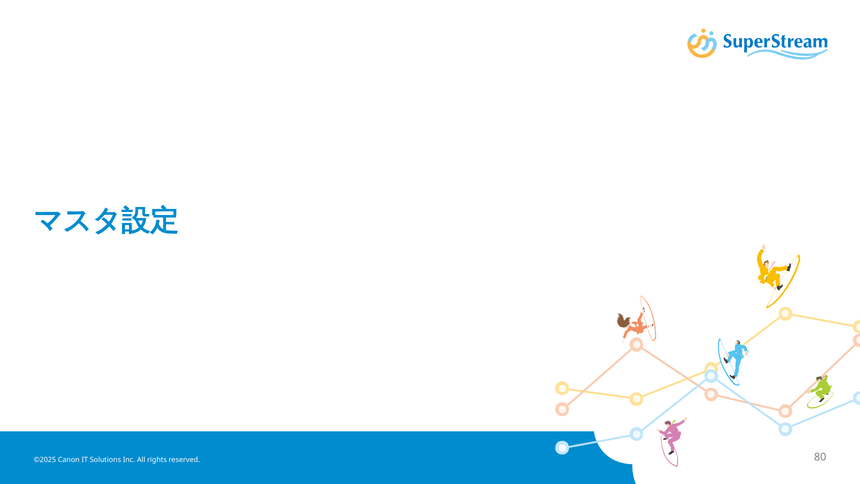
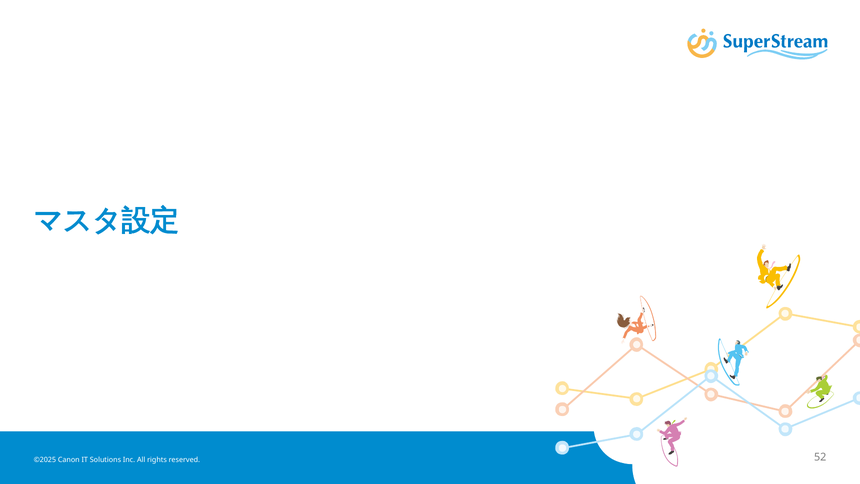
80: 80 -> 52 (820, 457)
